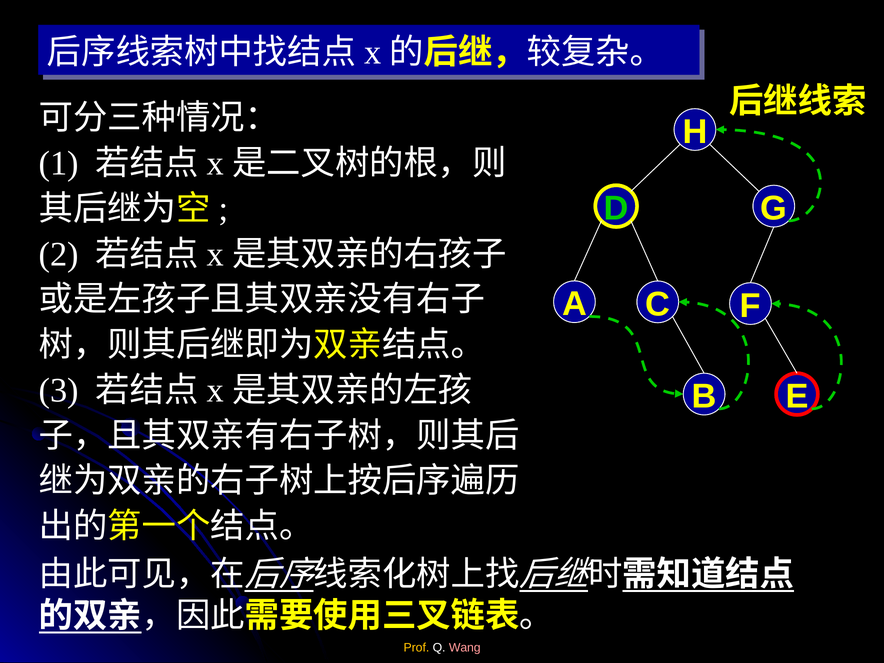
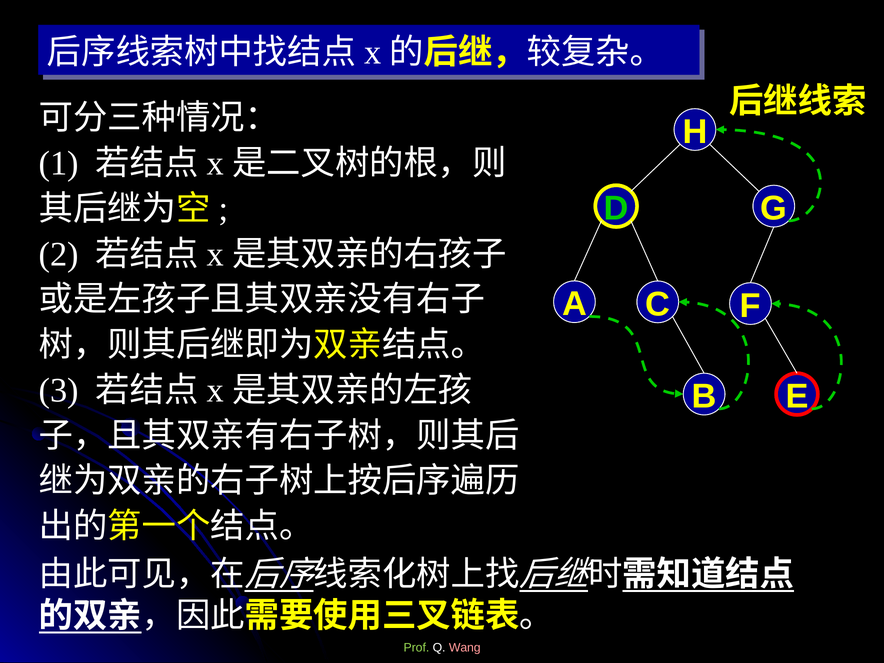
Prof colour: yellow -> light green (416, 648)
